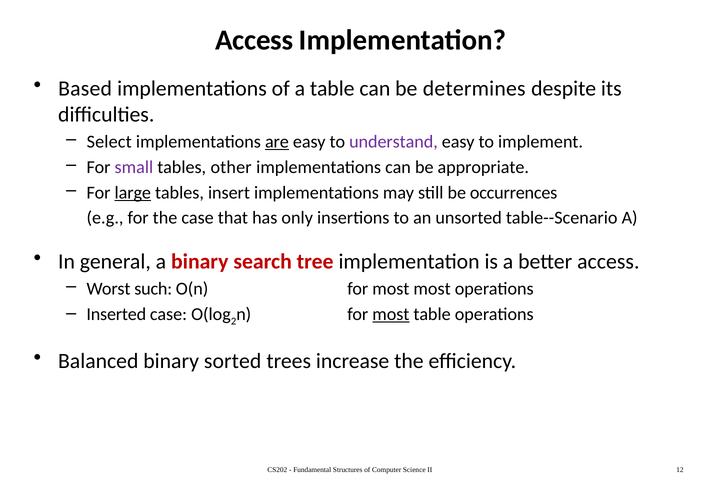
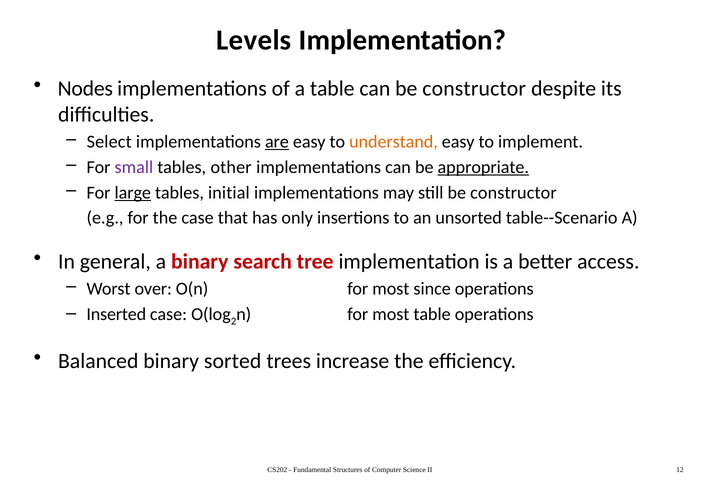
Access: Access -> Levels (254, 40)
Based: Based -> Nodes (85, 88)
can be determines: determines -> constructor (474, 88)
understand colour: purple -> orange (393, 142)
appropriate underline: none -> present (483, 167)
insert: insert -> initial (229, 192)
still be occurrences: occurrences -> constructor (513, 192)
such: such -> over (153, 289)
most most: most -> since (432, 289)
most underline: present -> none (391, 314)
